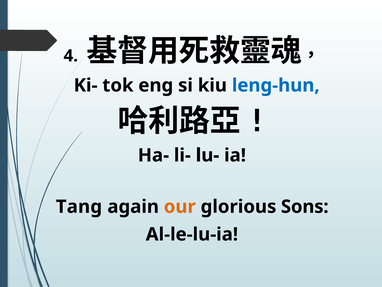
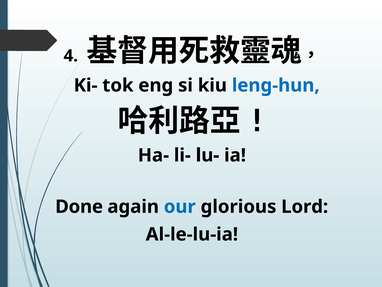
Tang: Tang -> Done (79, 206)
our colour: orange -> blue (180, 206)
Sons: Sons -> Lord (305, 206)
